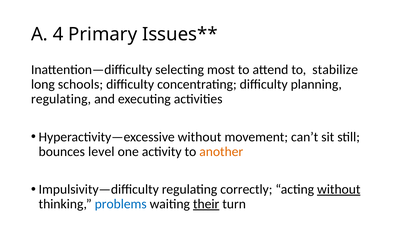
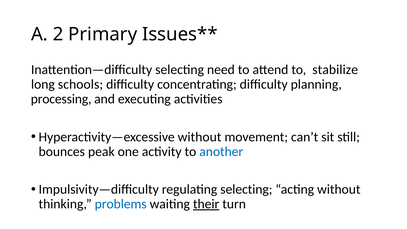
4: 4 -> 2 (58, 34)
most: most -> need (221, 70)
regulating: regulating -> processing (61, 99)
level: level -> peak (101, 151)
another colour: orange -> blue (221, 151)
regulating correctly: correctly -> selecting (246, 189)
without underline: present -> none (339, 189)
